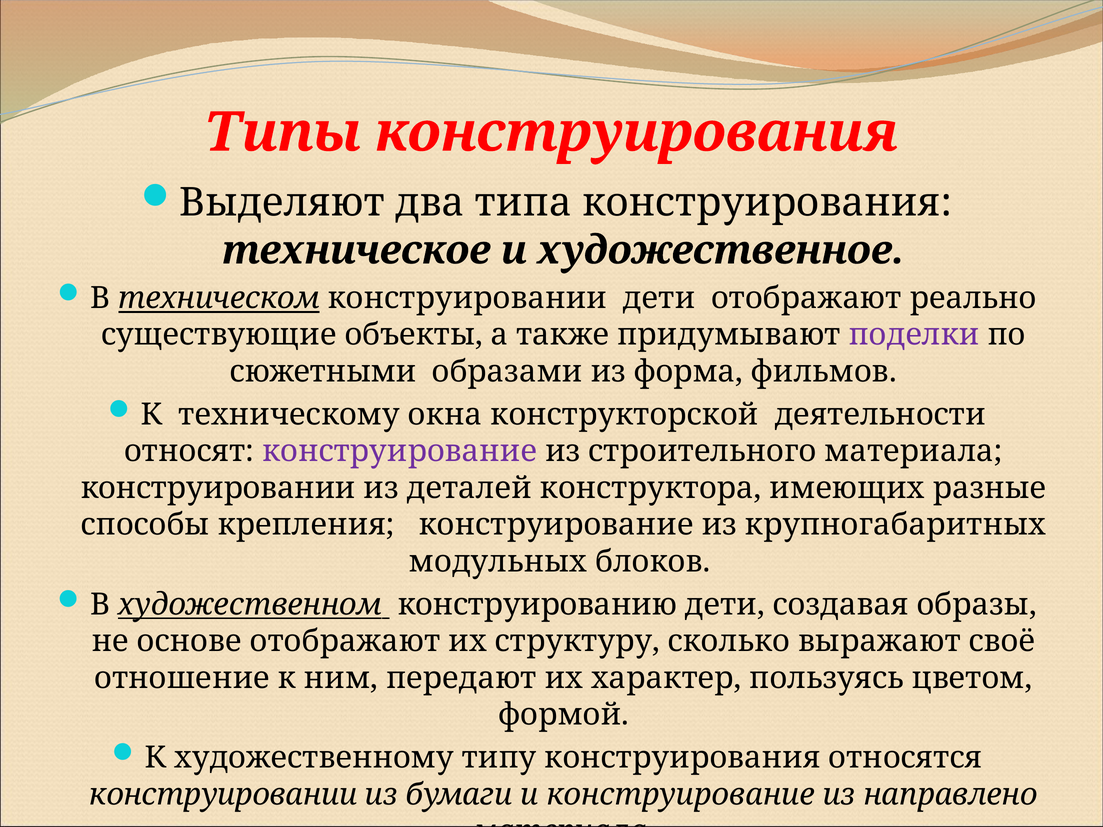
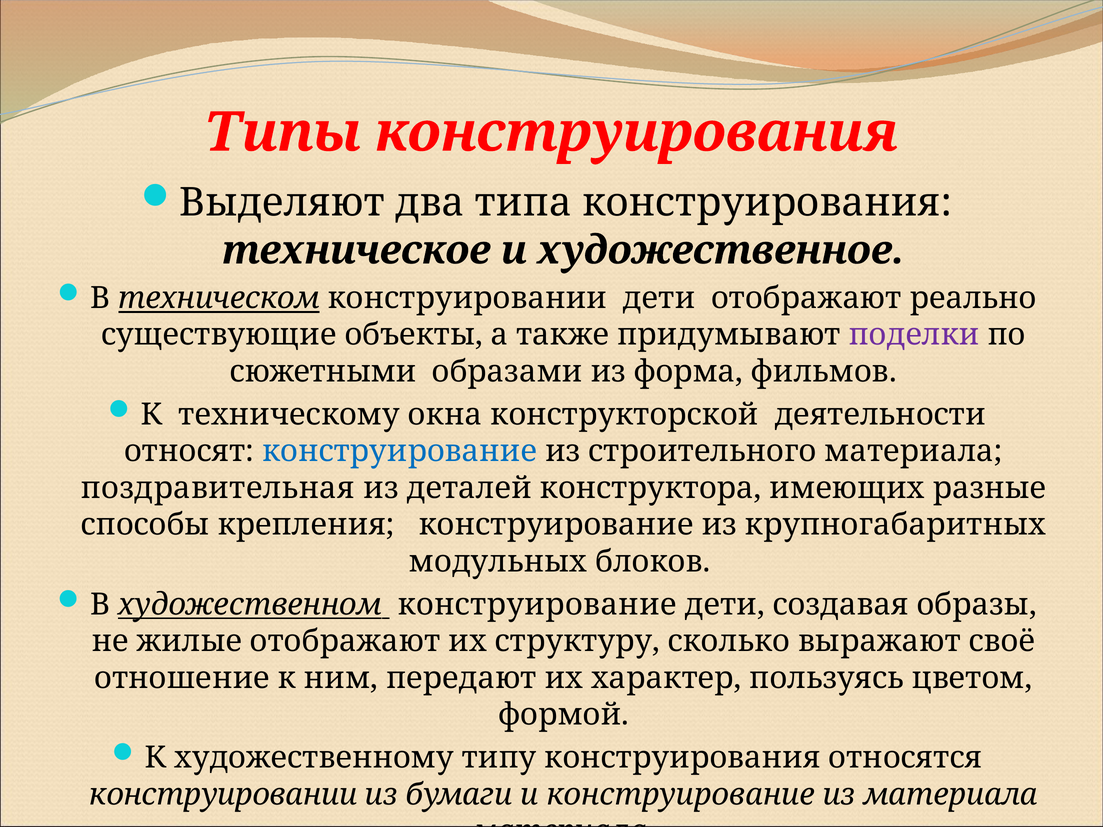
конструирование colour: purple -> blue (400, 451)
конструировании: конструировании -> поздравительная (218, 488)
художественном конструированию: конструированию -> конструирование (537, 605)
основе: основе -> жилые (189, 641)
из направлено: направлено -> материала (951, 795)
